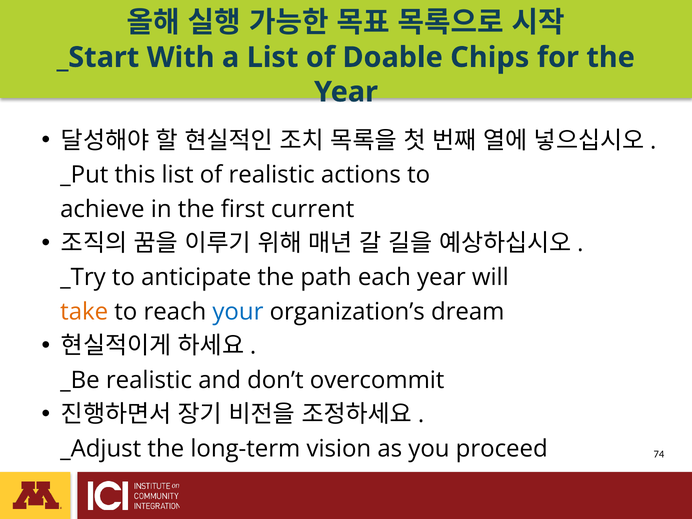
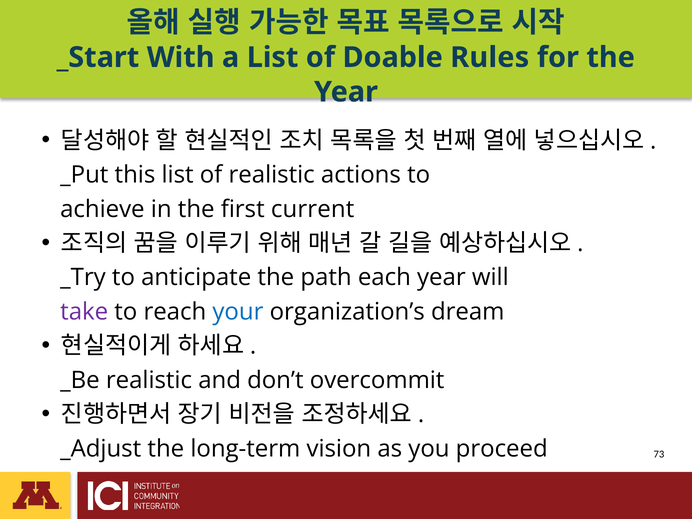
Chips: Chips -> Rules (490, 57)
take colour: orange -> purple (84, 312)
74: 74 -> 73 (659, 454)
